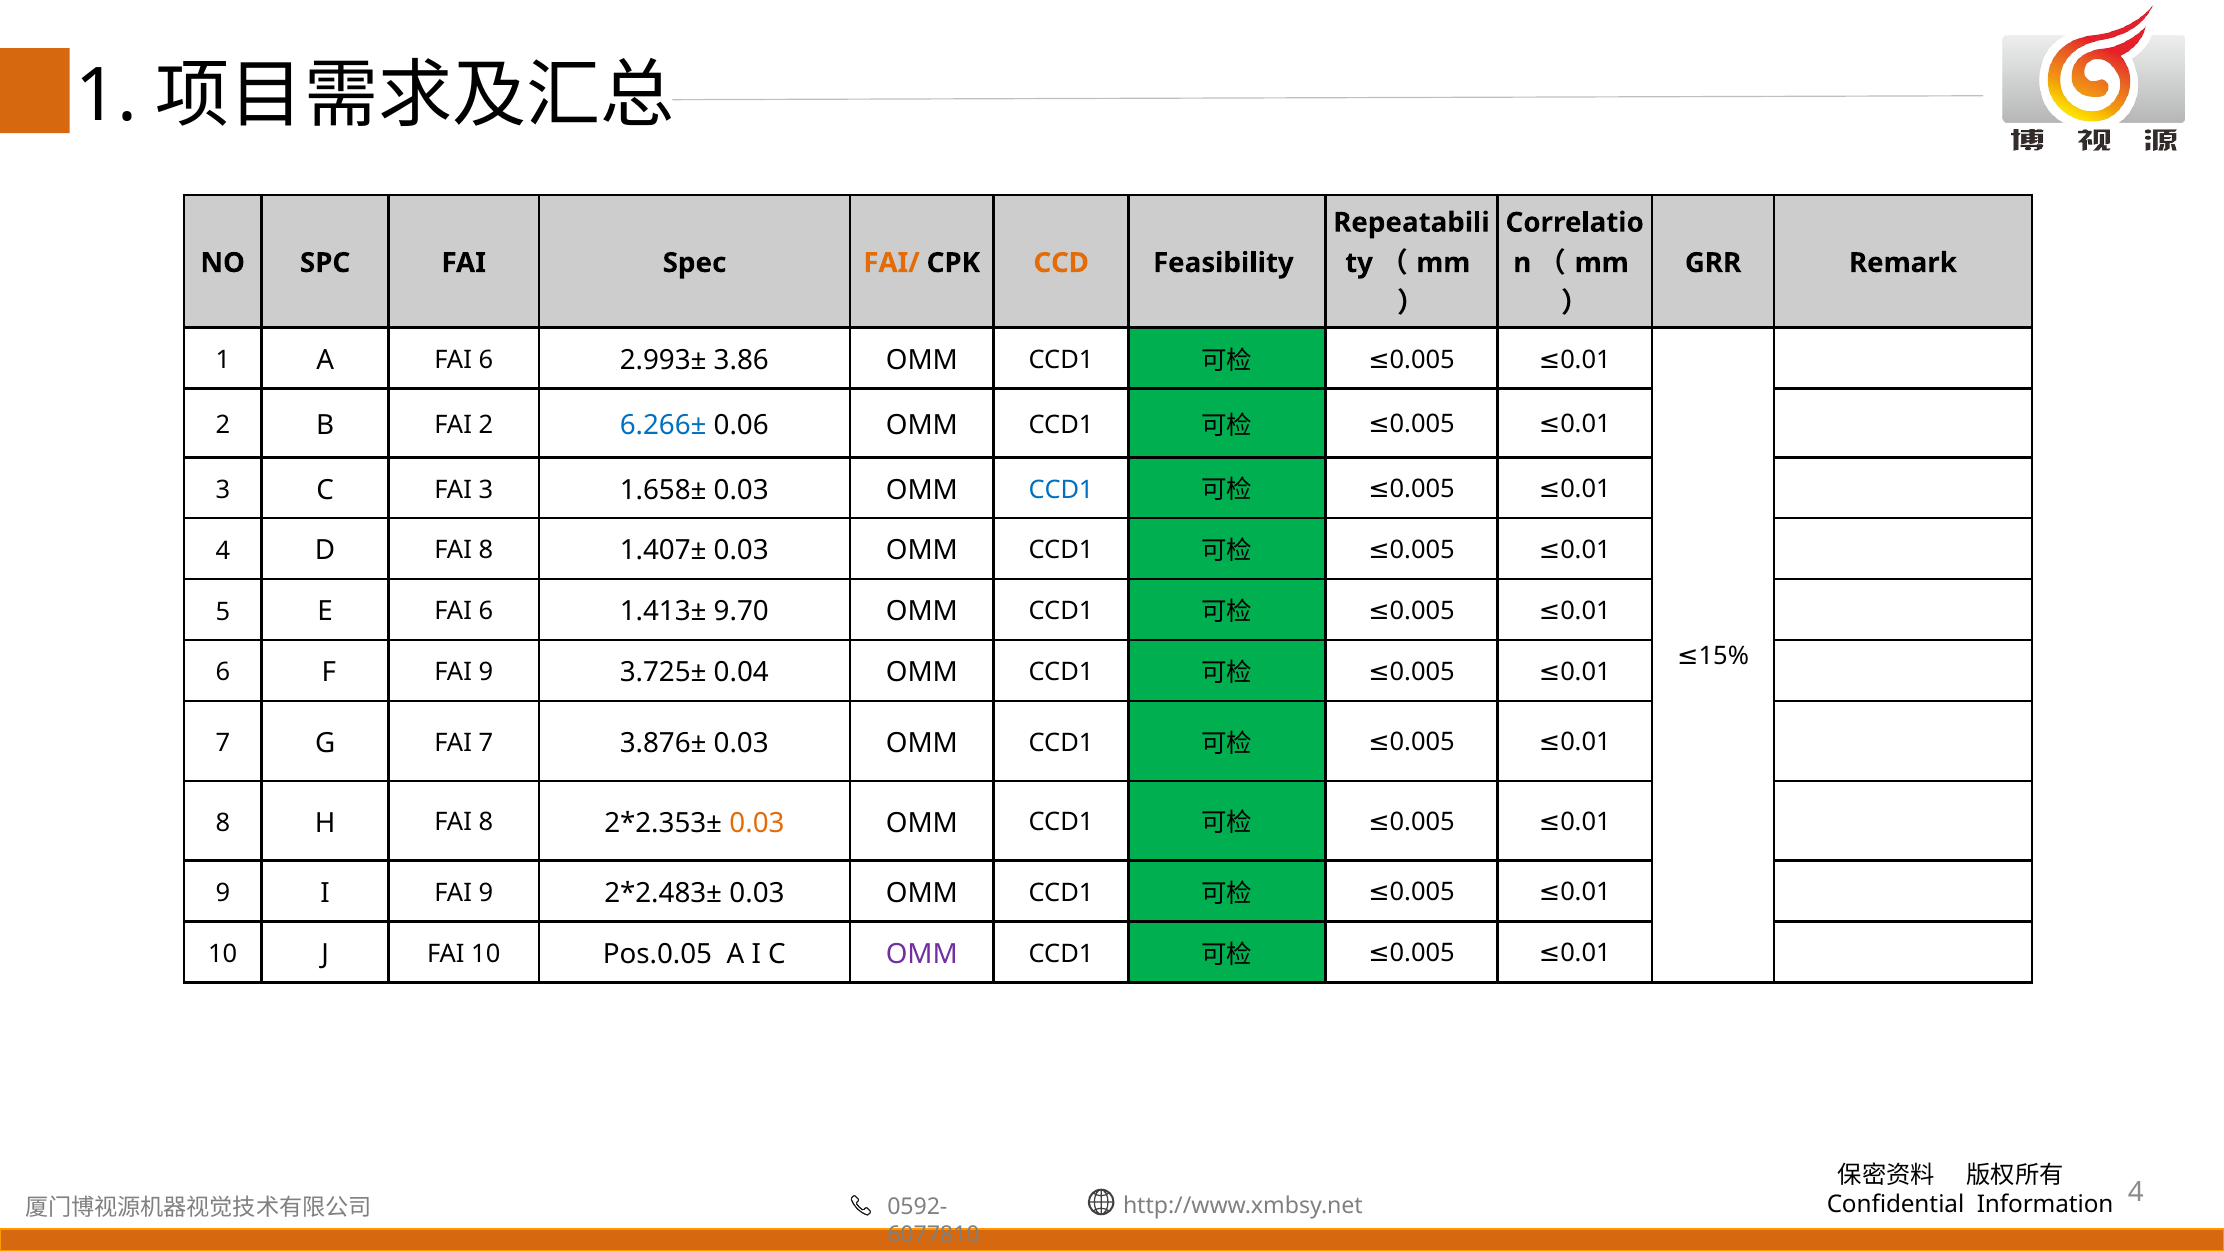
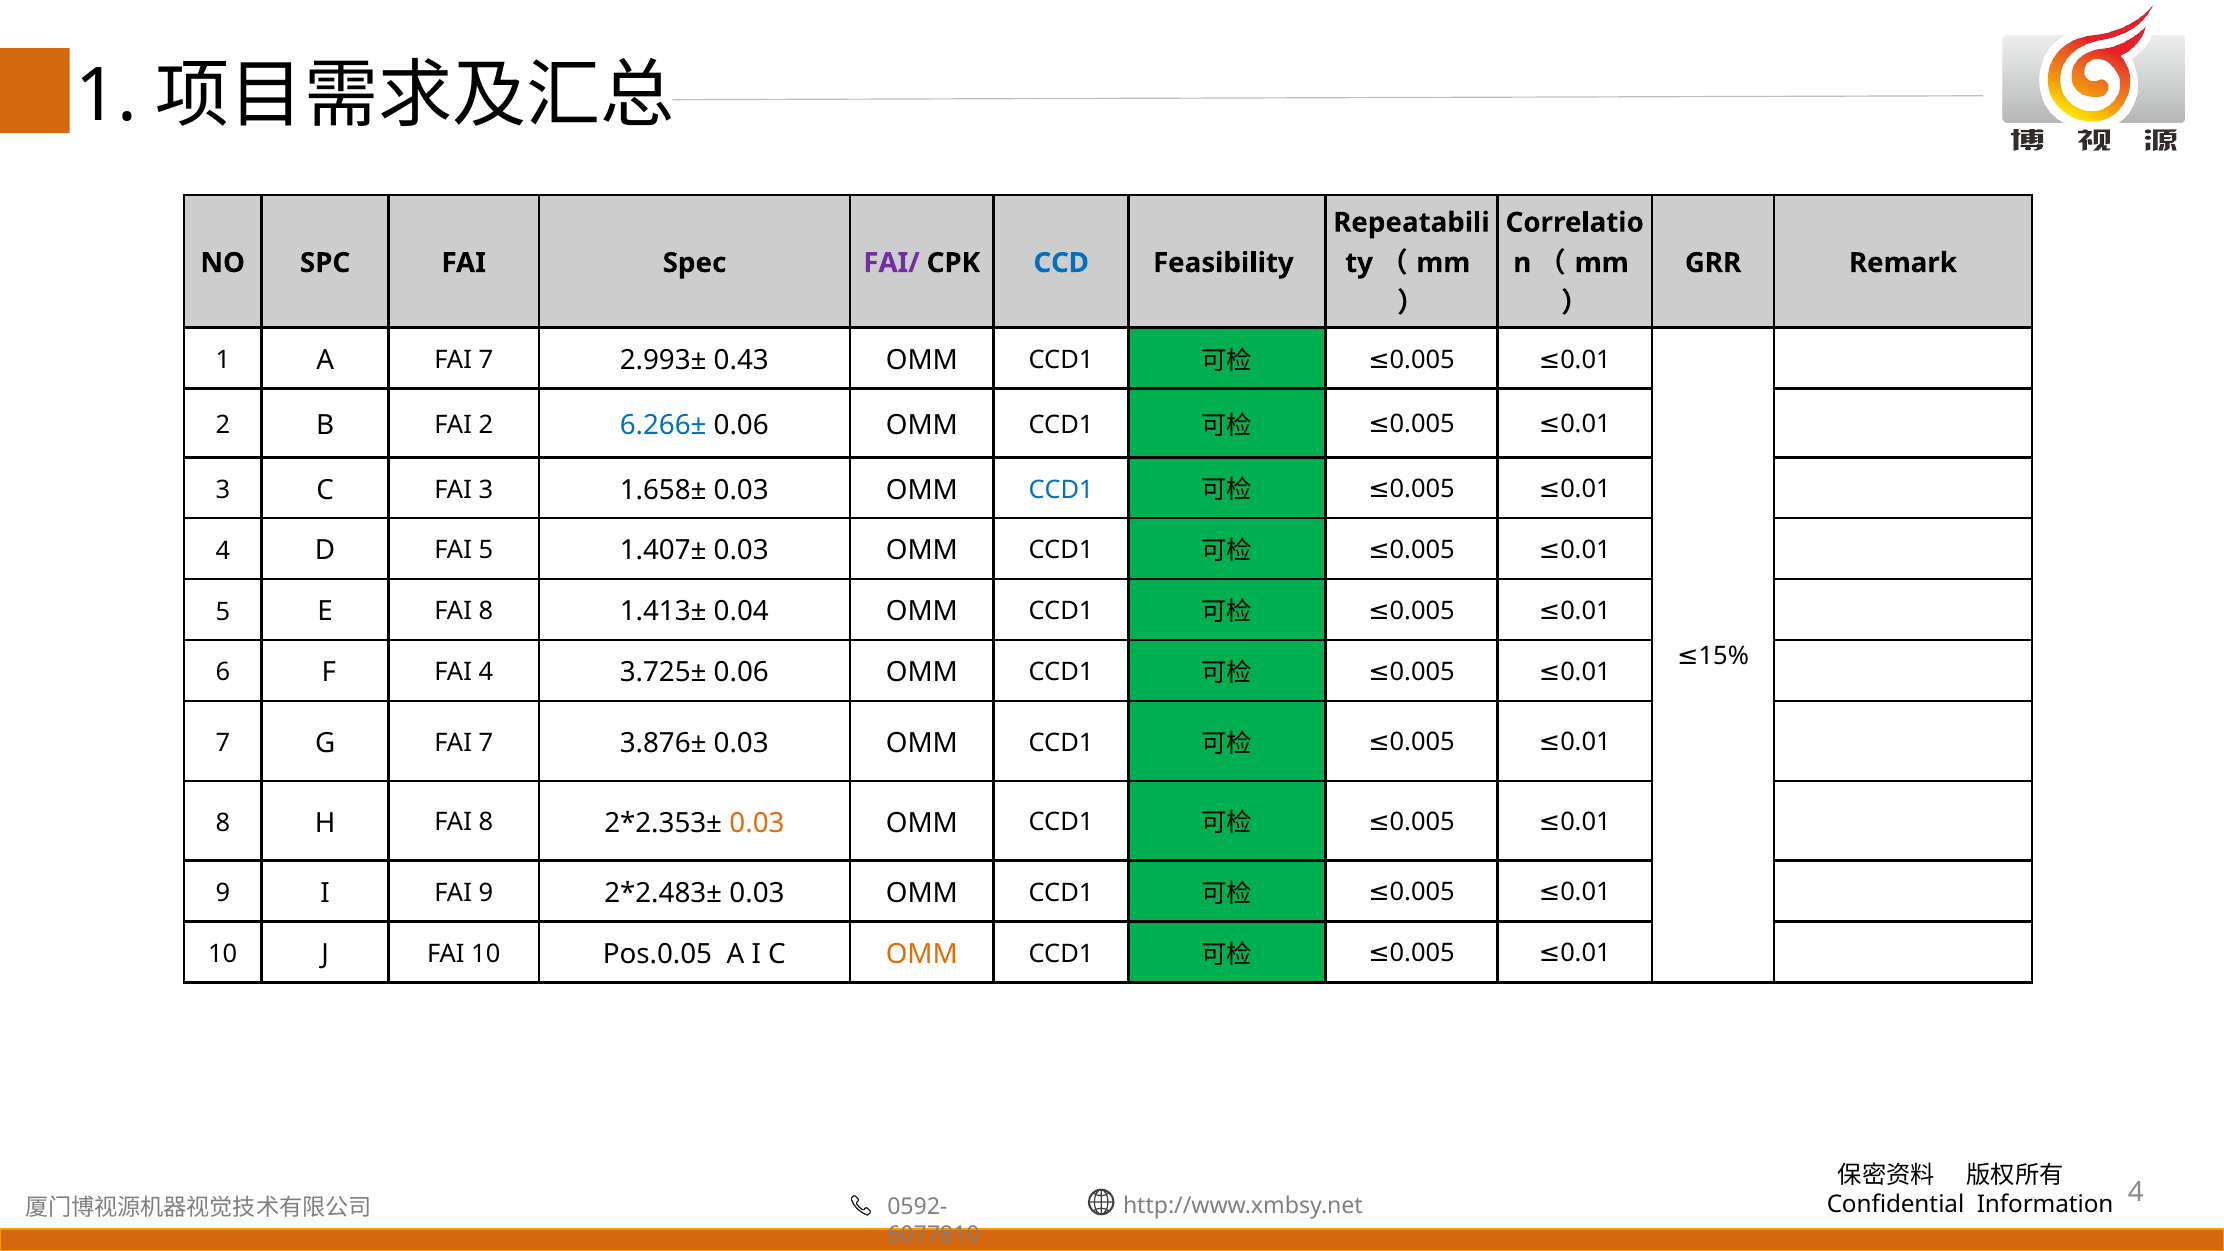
FAI/ colour: orange -> purple (892, 263)
CCD colour: orange -> blue (1061, 263)
A FAI 6: 6 -> 7 (486, 360)
3.86: 3.86 -> 0.43 (741, 360)
D FAI 8: 8 -> 5 (486, 550)
E FAI 6: 6 -> 8 (486, 611)
9.70: 9.70 -> 0.04 (741, 612)
F FAI 9: 9 -> 4 (486, 672)
3.725± 0.04: 0.04 -> 0.06 (741, 673)
OMM colour: purple -> orange (922, 954)
